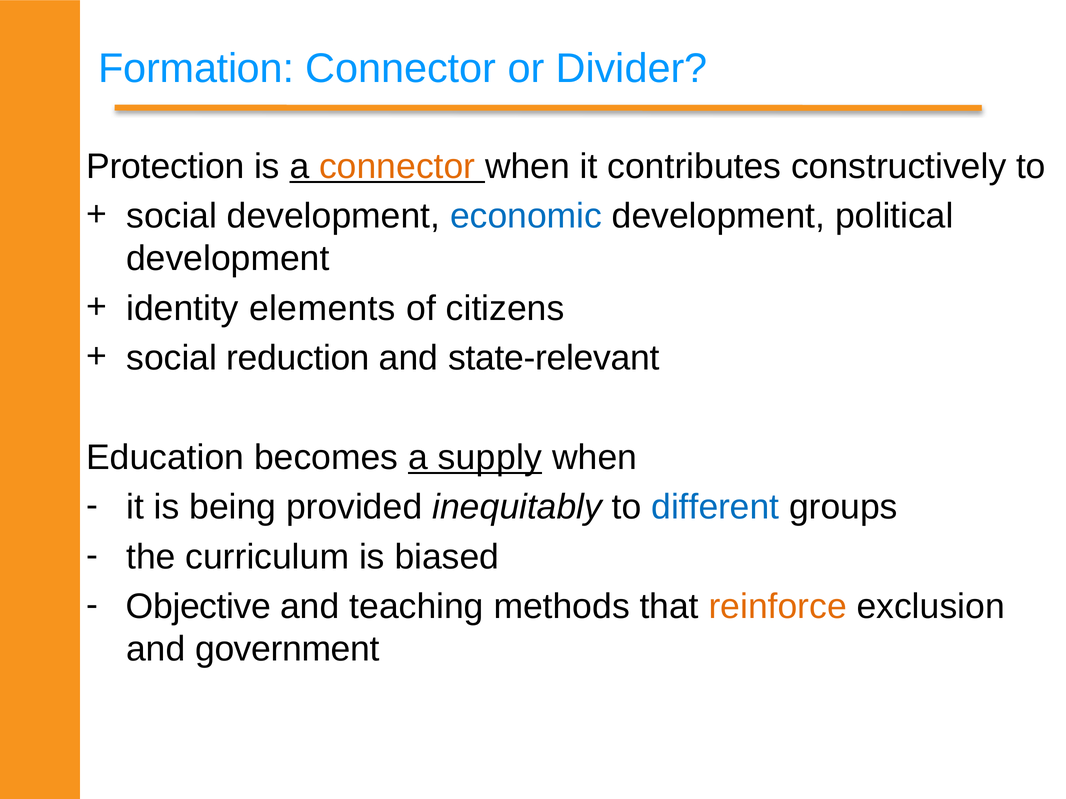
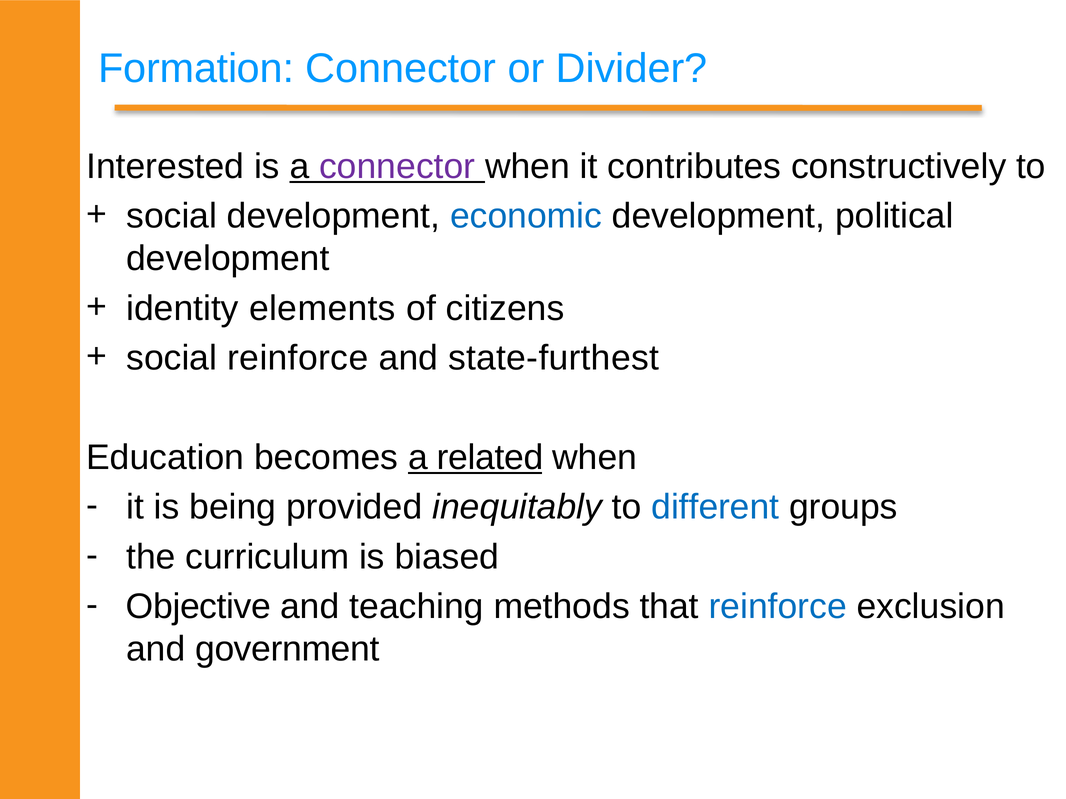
Protection: Protection -> Interested (165, 166)
connector colour: orange -> purple (397, 166)
social reduction: reduction -> reinforce (298, 358)
state-relevant: state-relevant -> state-furthest (554, 358)
supply: supply -> related (490, 458)
reinforce colour: orange -> blue (778, 607)
